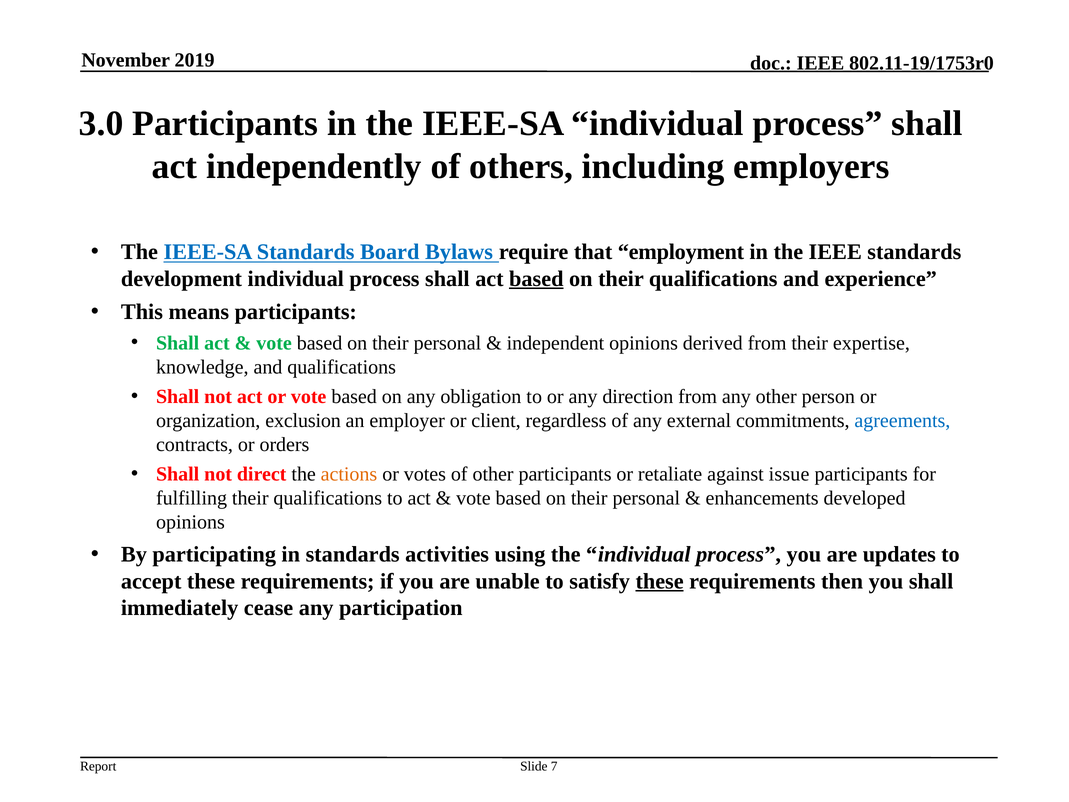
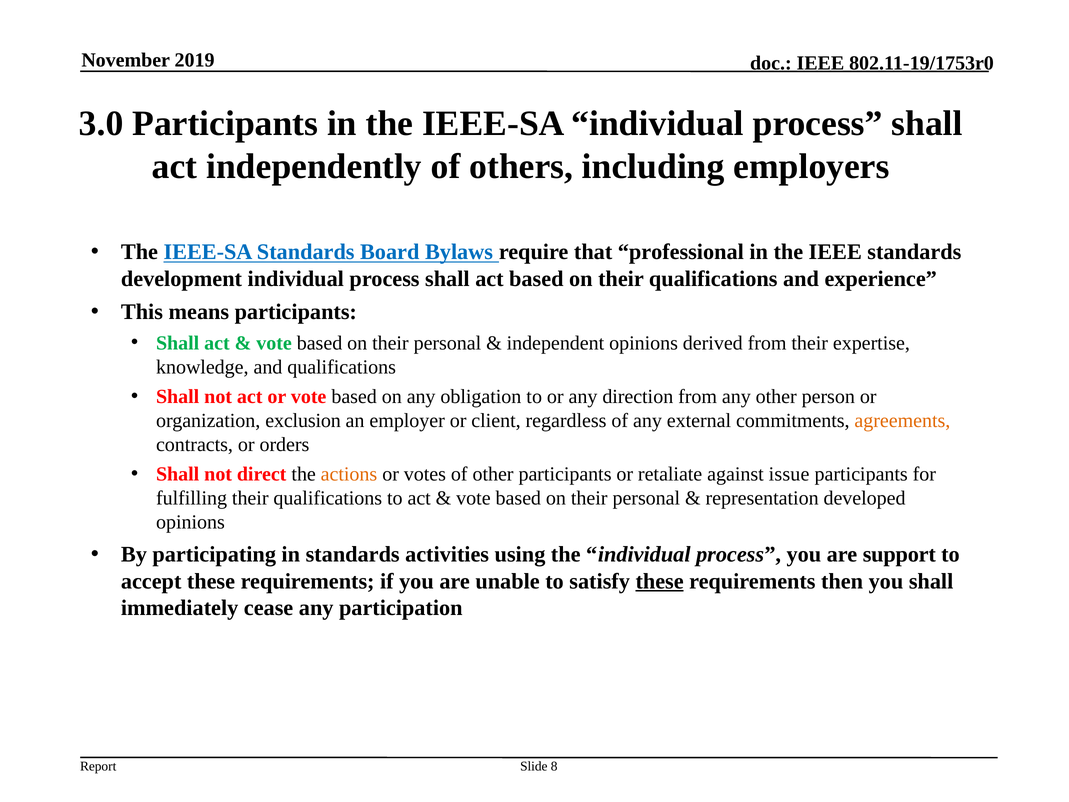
employment: employment -> professional (681, 252)
based underline: present -> none (536, 279)
agreements colour: blue -> orange (902, 420)
enhancements: enhancements -> representation (762, 498)
updates: updates -> support (899, 554)
7: 7 -> 8 (554, 766)
